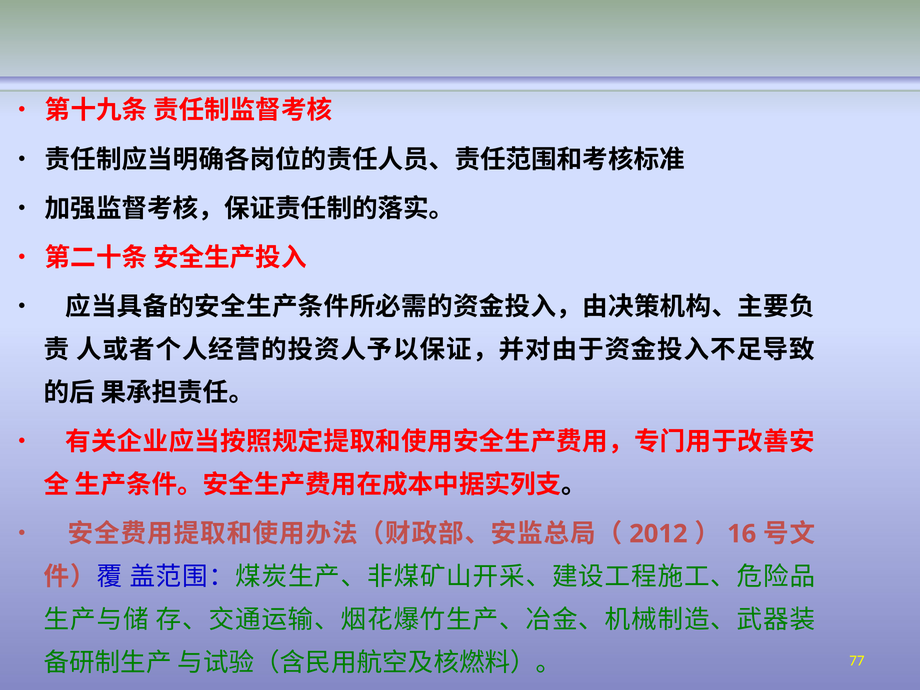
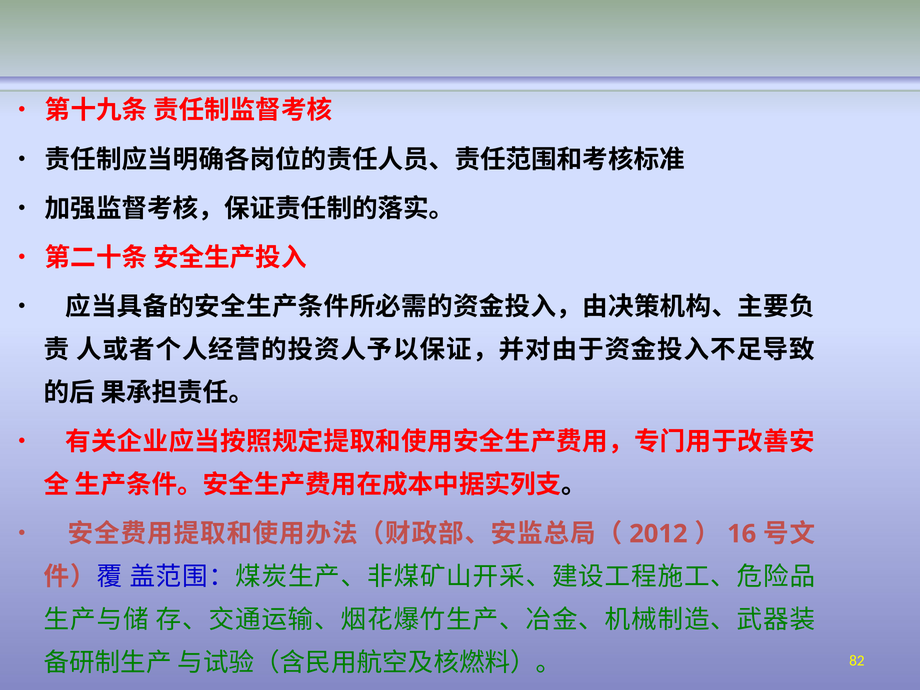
77: 77 -> 82 (857, 661)
